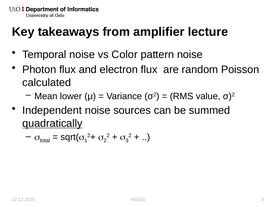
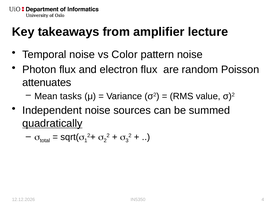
calculated: calculated -> attenuates (47, 82)
lower: lower -> tasks (71, 96)
